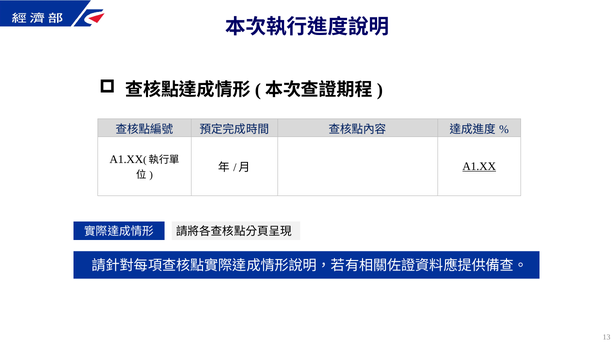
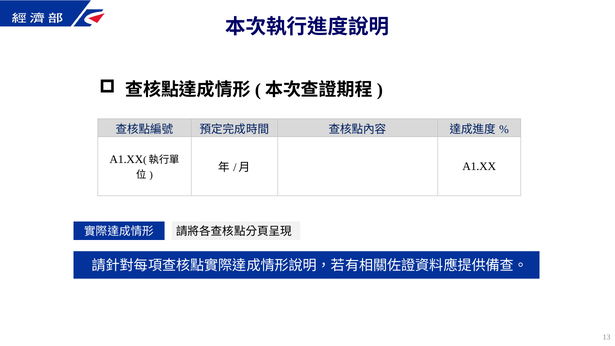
A1.XX underline: present -> none (479, 166)
